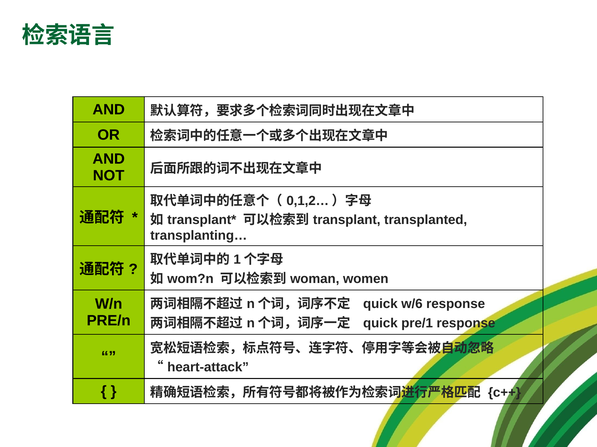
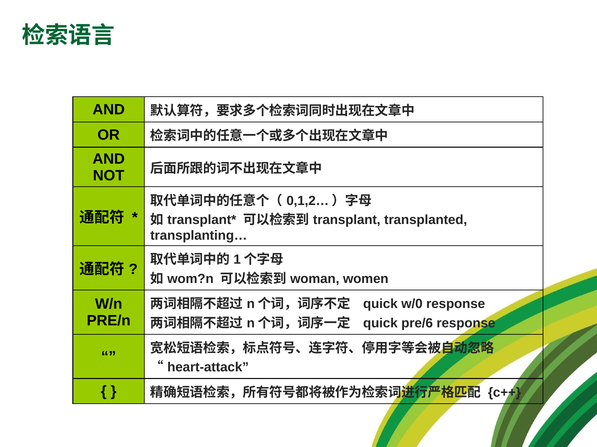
w/6: w/6 -> w/0 (412, 304)
pre/1: pre/1 -> pre/6 (417, 324)
